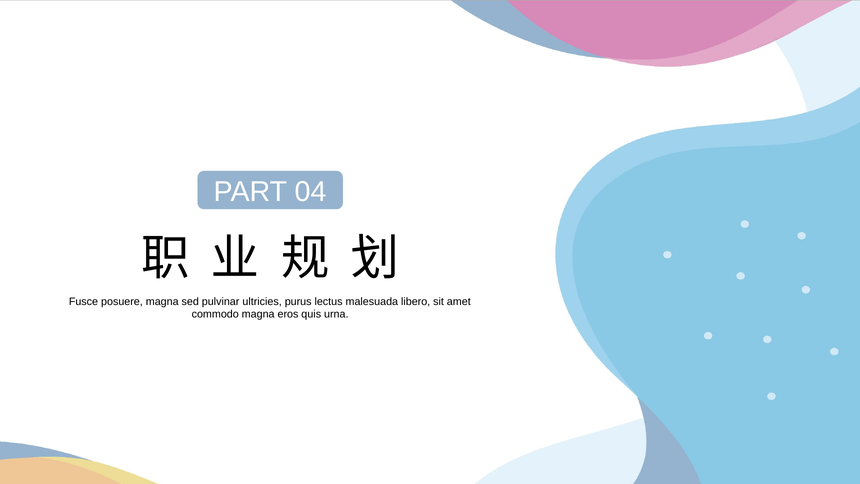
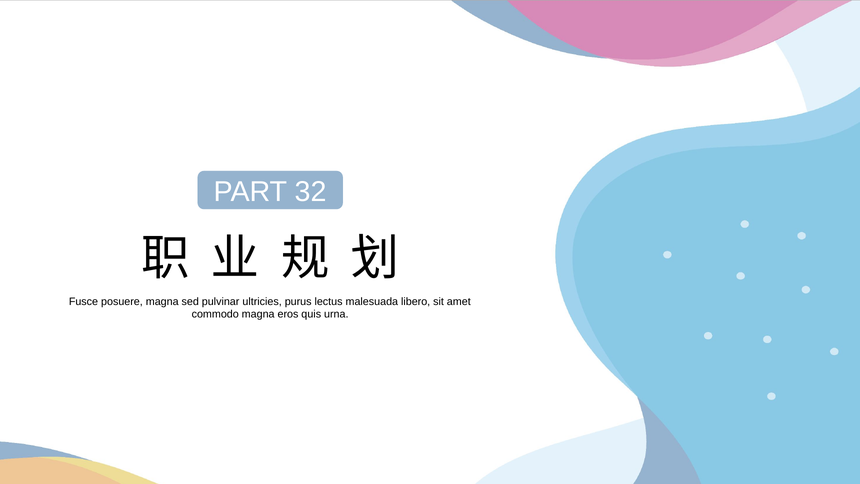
04: 04 -> 32 (311, 192)
